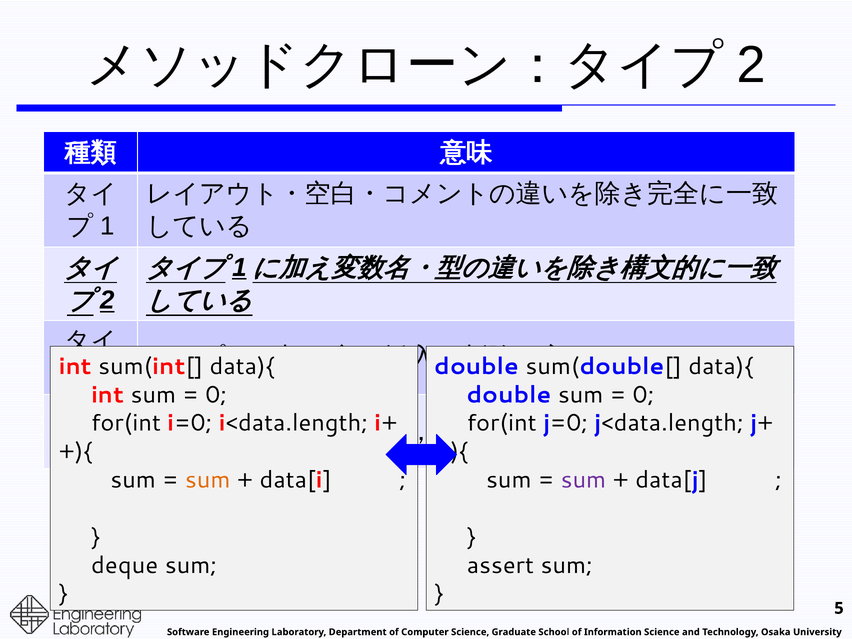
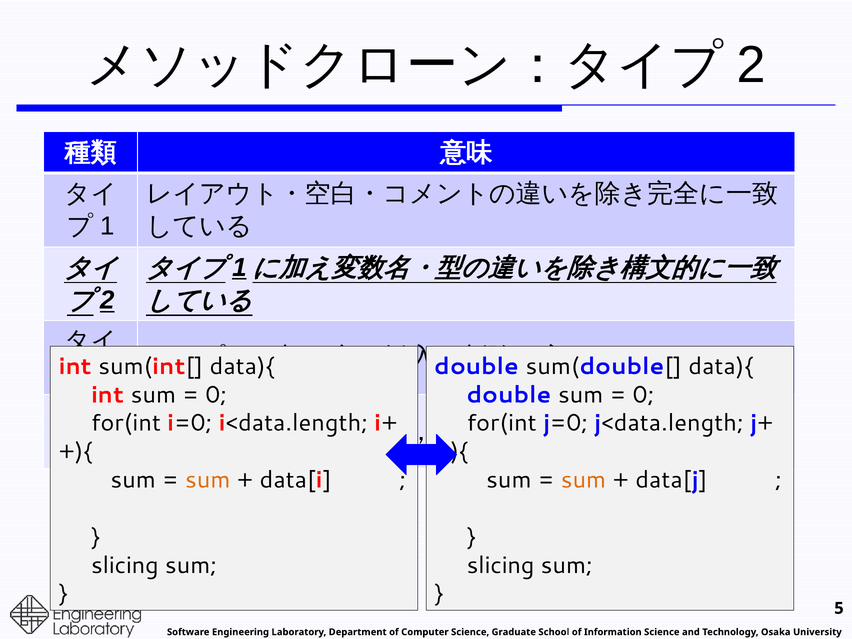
sum colour: purple -> orange (583, 480)
deque: deque -> slicing (125, 565)
assert: assert -> slicing (501, 565)
